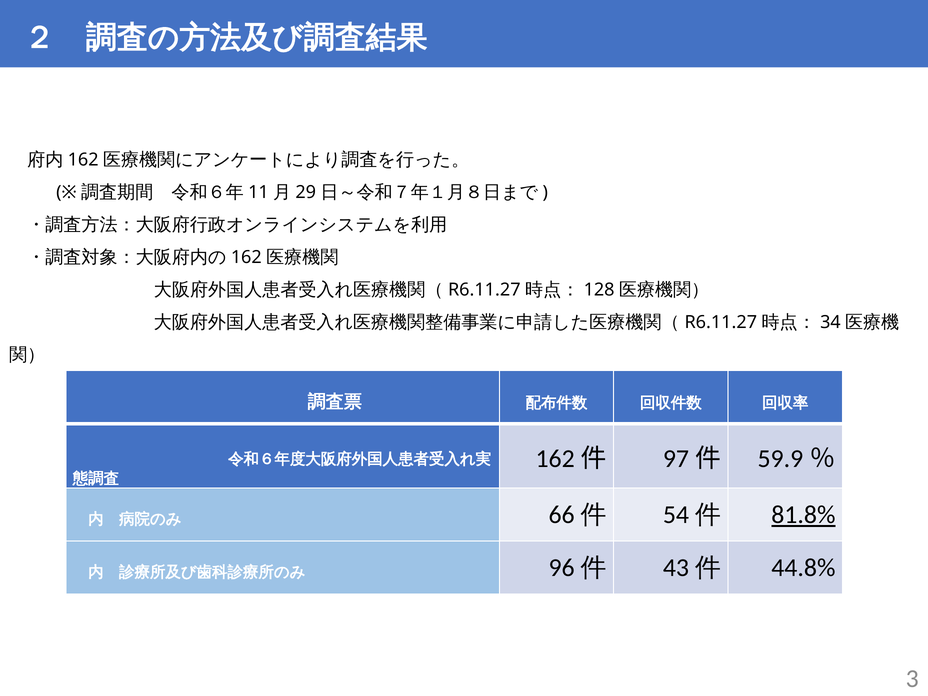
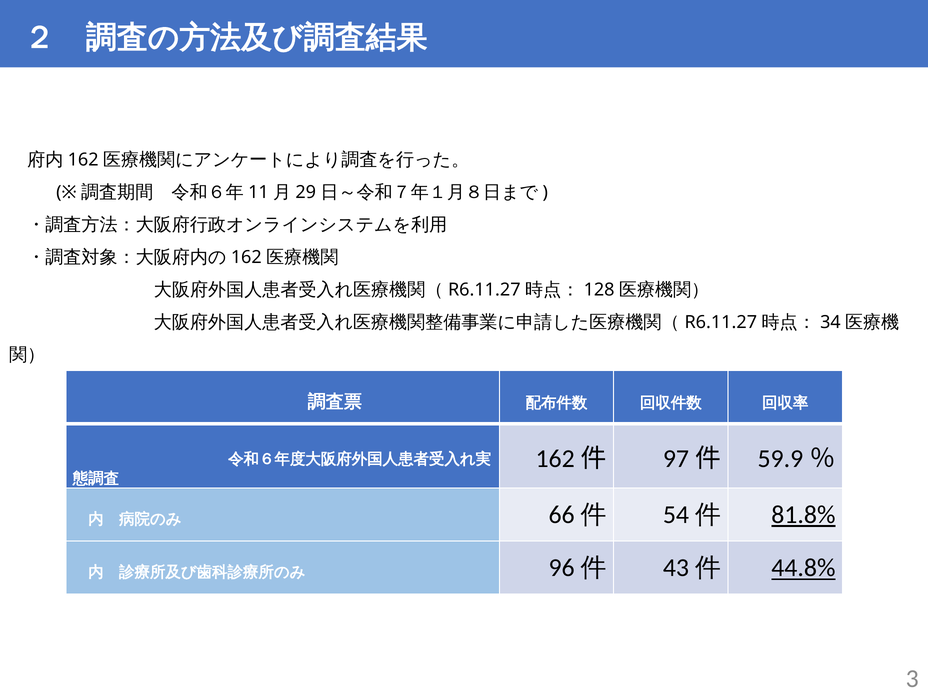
44.8% underline: none -> present (803, 568)
